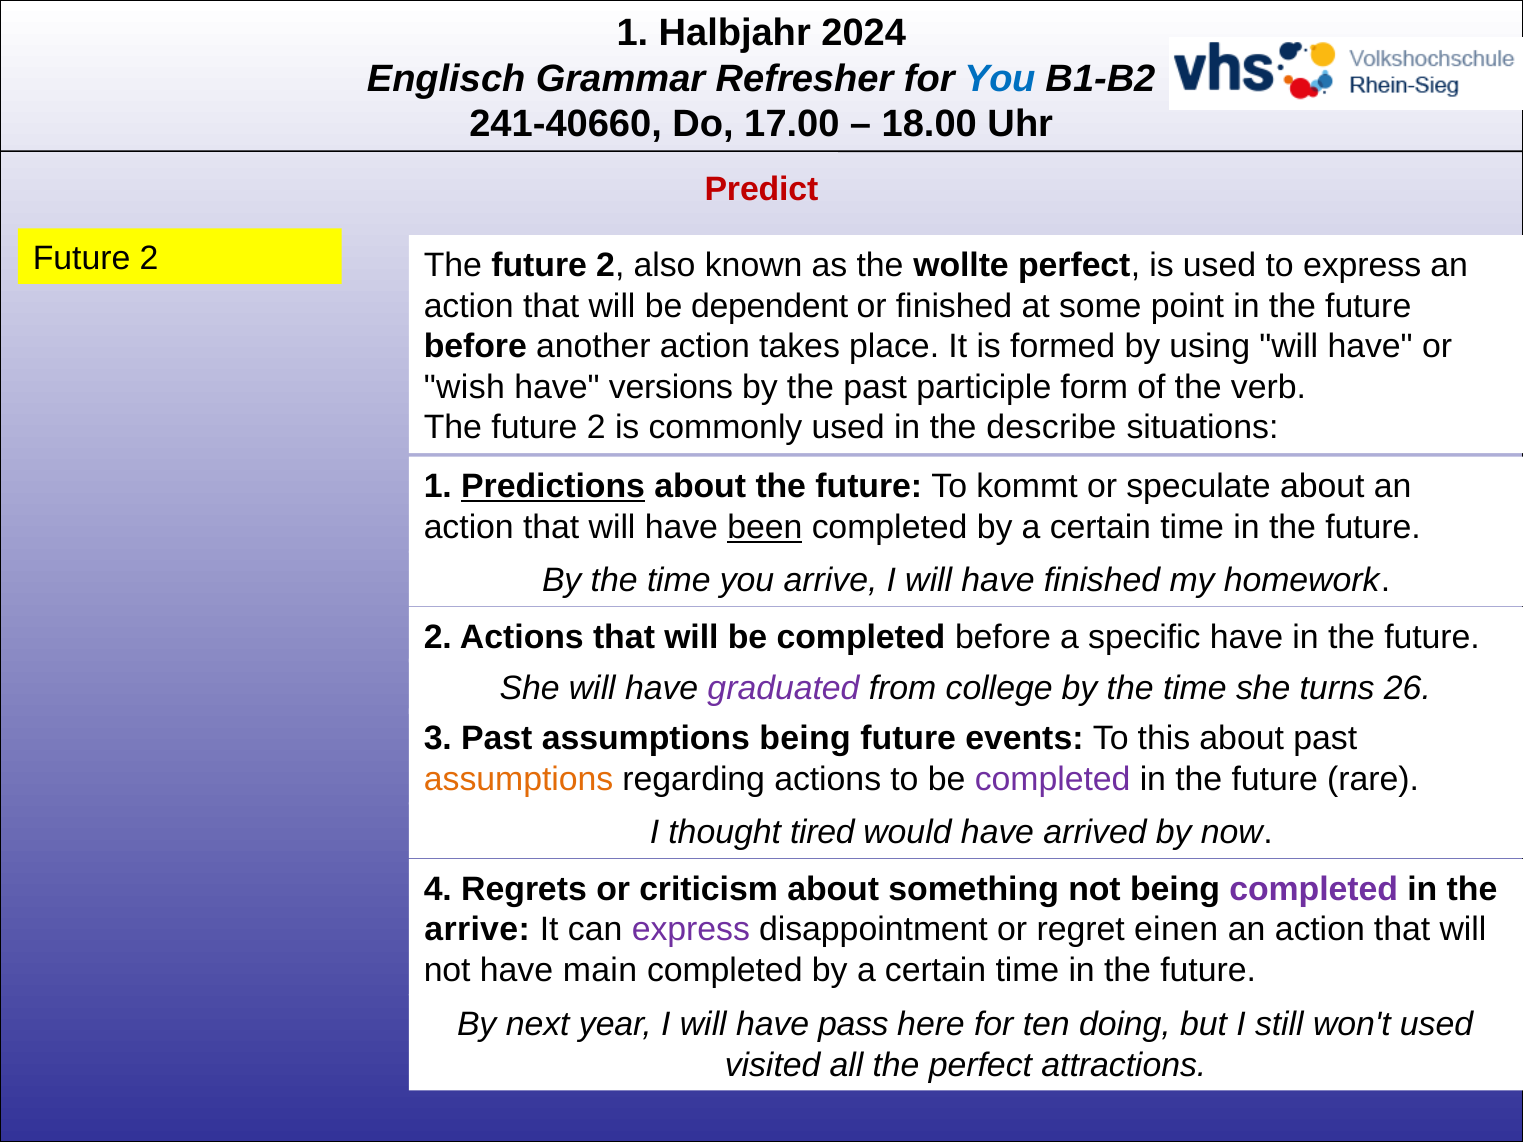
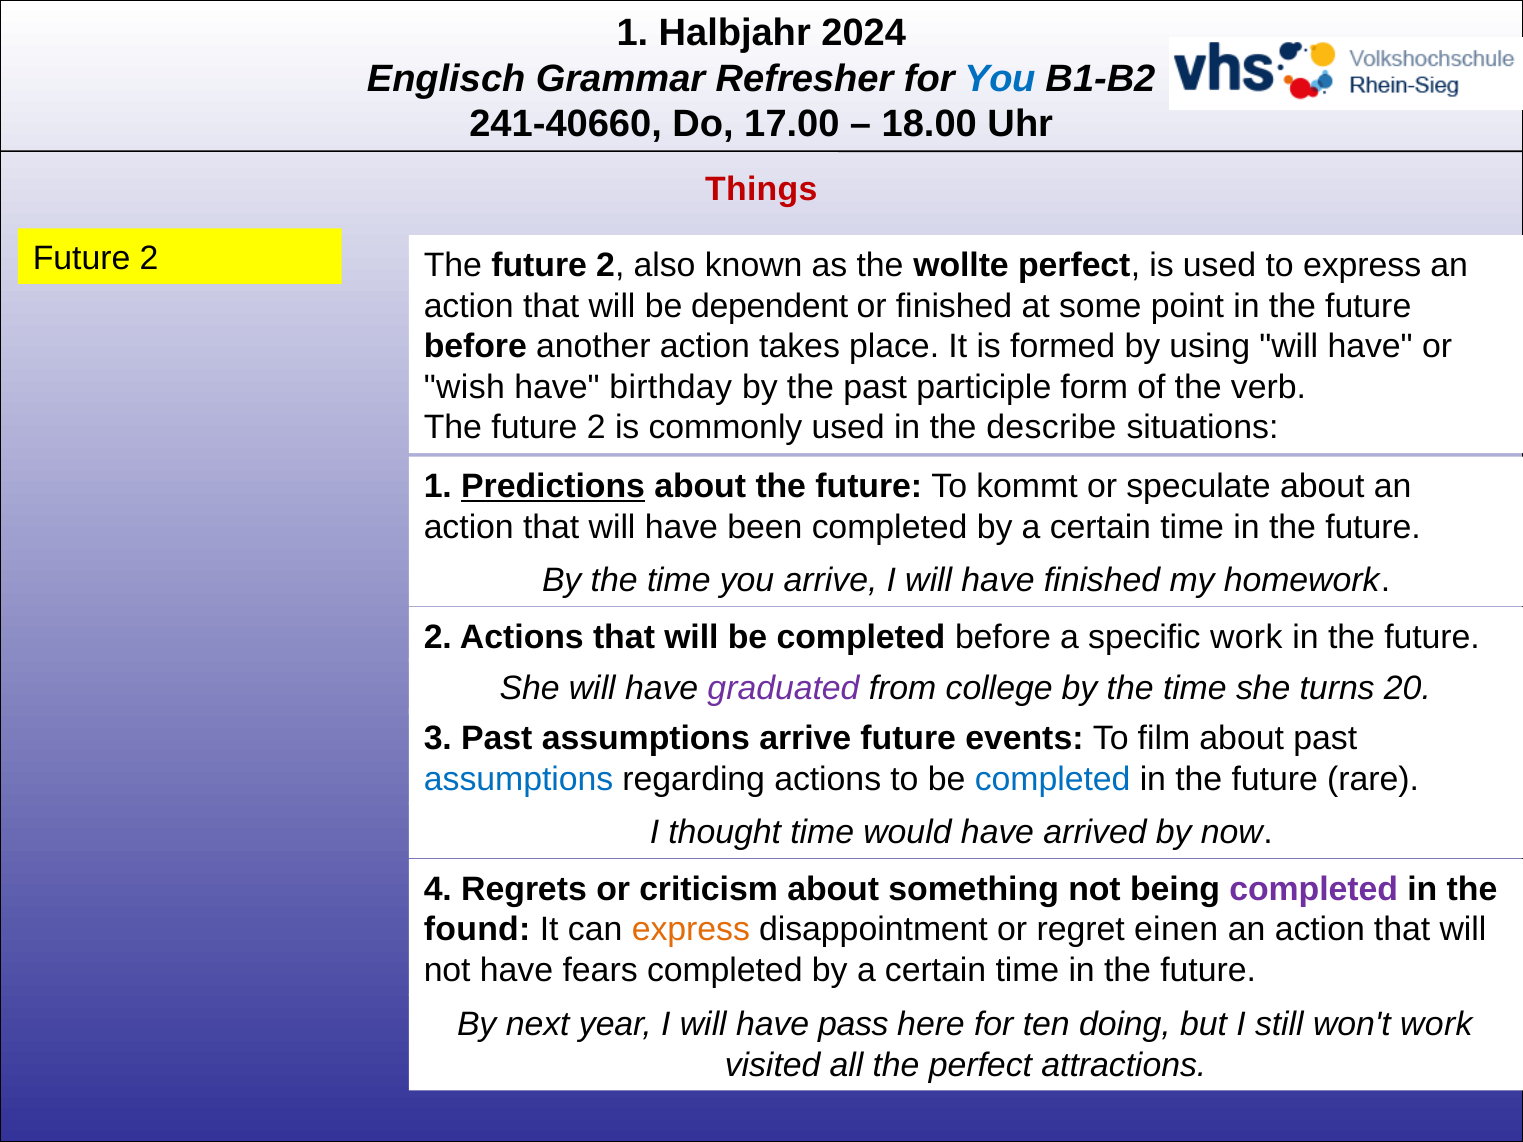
Predict: Predict -> Things (761, 190)
versions: versions -> birthday (671, 387)
been underline: present -> none (765, 527)
specific have: have -> work (1246, 637)
26: 26 -> 20 (1407, 689)
assumptions being: being -> arrive (805, 739)
this: this -> film (1164, 739)
assumptions colour: orange -> blue (519, 779)
completed colour: purple -> blue (1053, 779)
thought tired: tired -> time (822, 833)
arrive: arrive -> found (477, 930)
express colour: purple -> orange (691, 930)
main: main -> fears (600, 970)
won't used: used -> work (1436, 1025)
